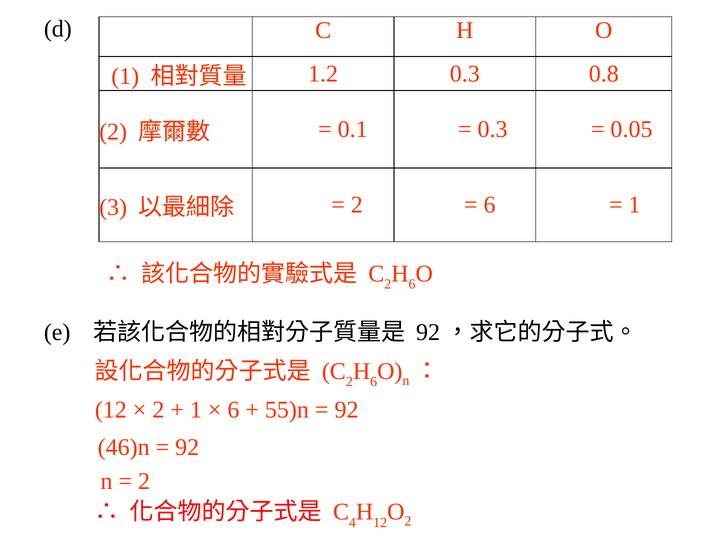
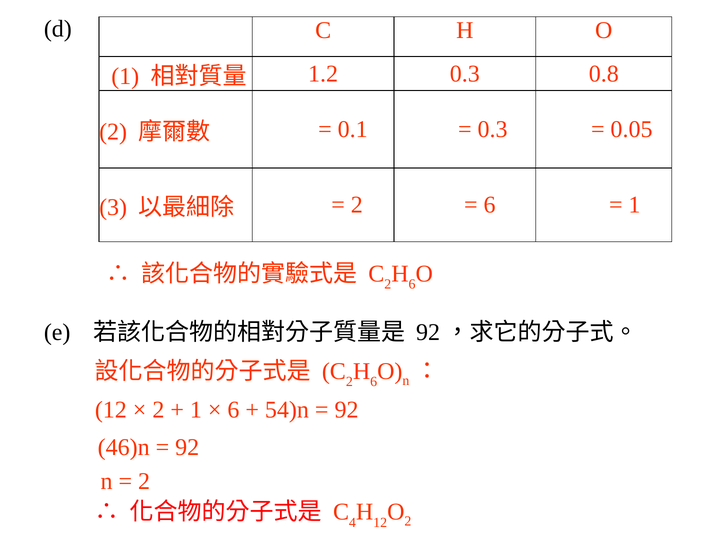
55)n: 55)n -> 54)n (287, 410)
